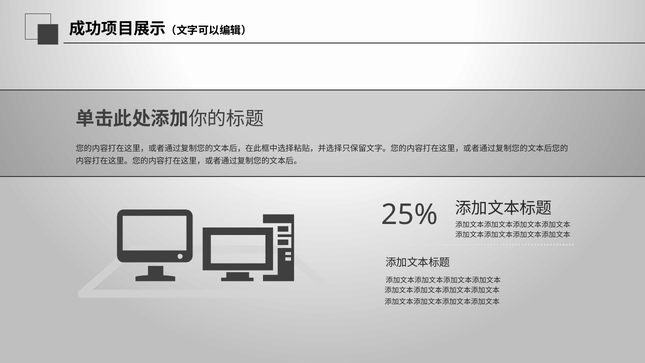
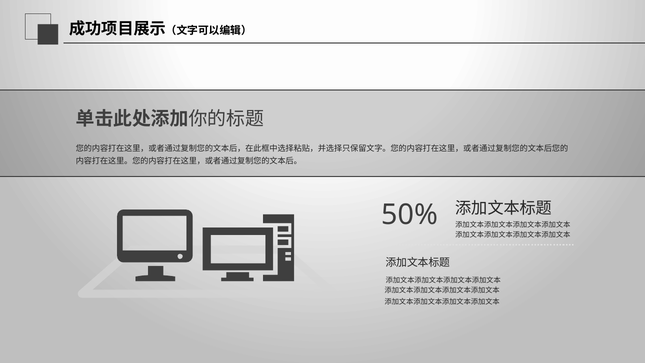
25%: 25% -> 50% (410, 215)
